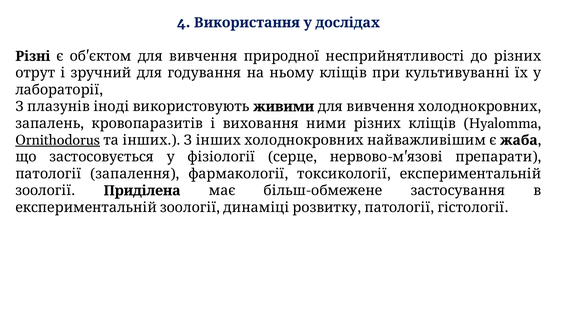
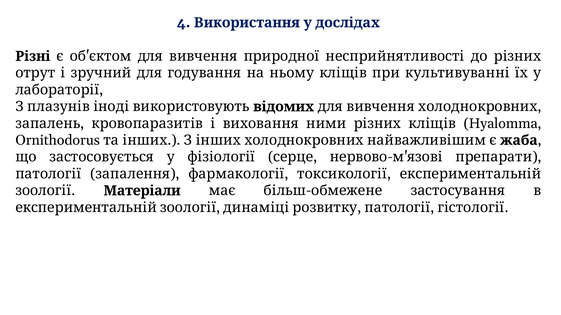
живими: живими -> відомих (284, 107)
Ornithodorus underline: present -> none (58, 140)
Приділена: Приділена -> Матеріали (142, 191)
